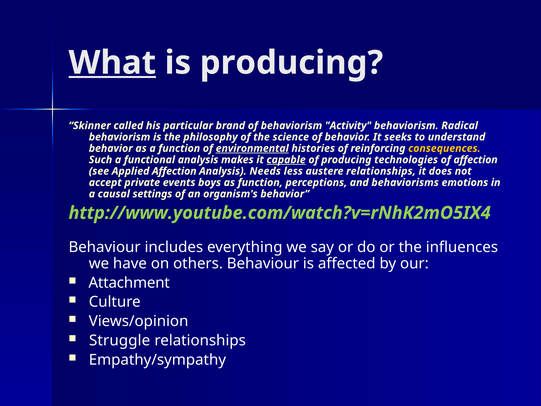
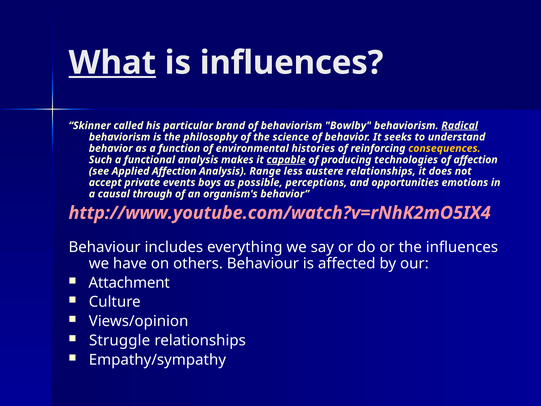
is producing: producing -> influences (292, 63)
Activity: Activity -> Bowlby (348, 126)
Radical underline: none -> present (460, 126)
environmental underline: present -> none (252, 148)
Needs: Needs -> Range (265, 171)
as function: function -> possible (260, 182)
behaviorisms: behaviorisms -> opportunities (405, 182)
settings: settings -> through (152, 194)
http://www.youtube.com/watch?v=rNhK2mO5IX4 colour: light green -> pink (280, 213)
